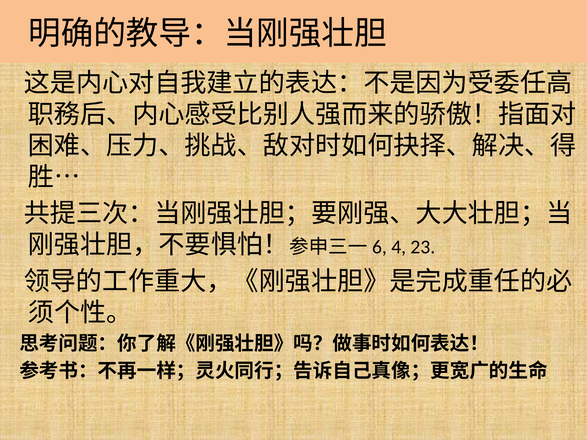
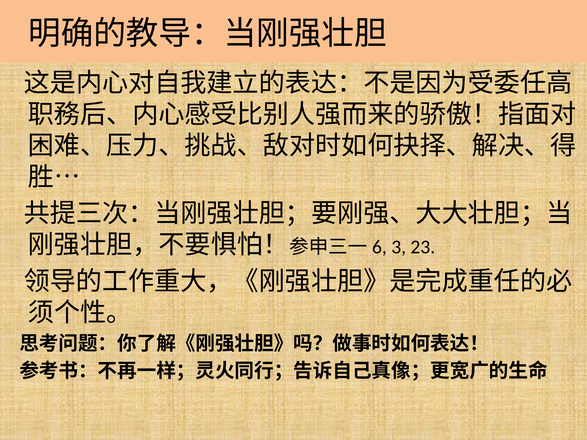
4: 4 -> 3 (399, 247)
